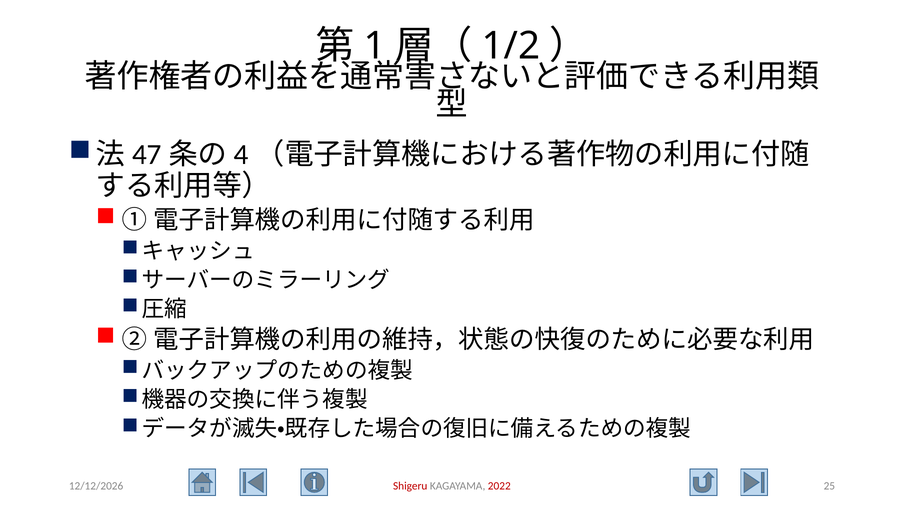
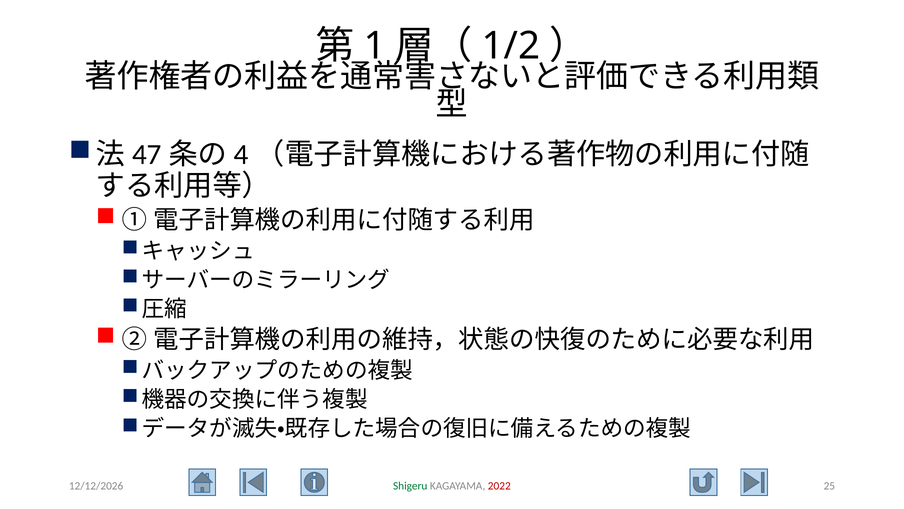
Shigeru colour: red -> green (410, 486)
